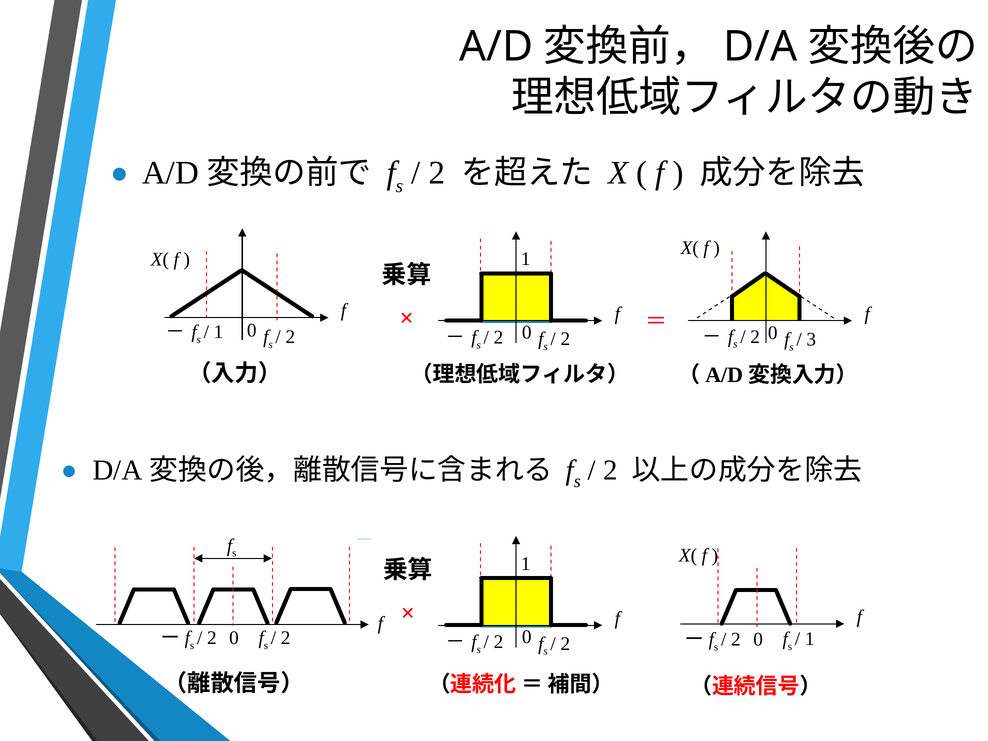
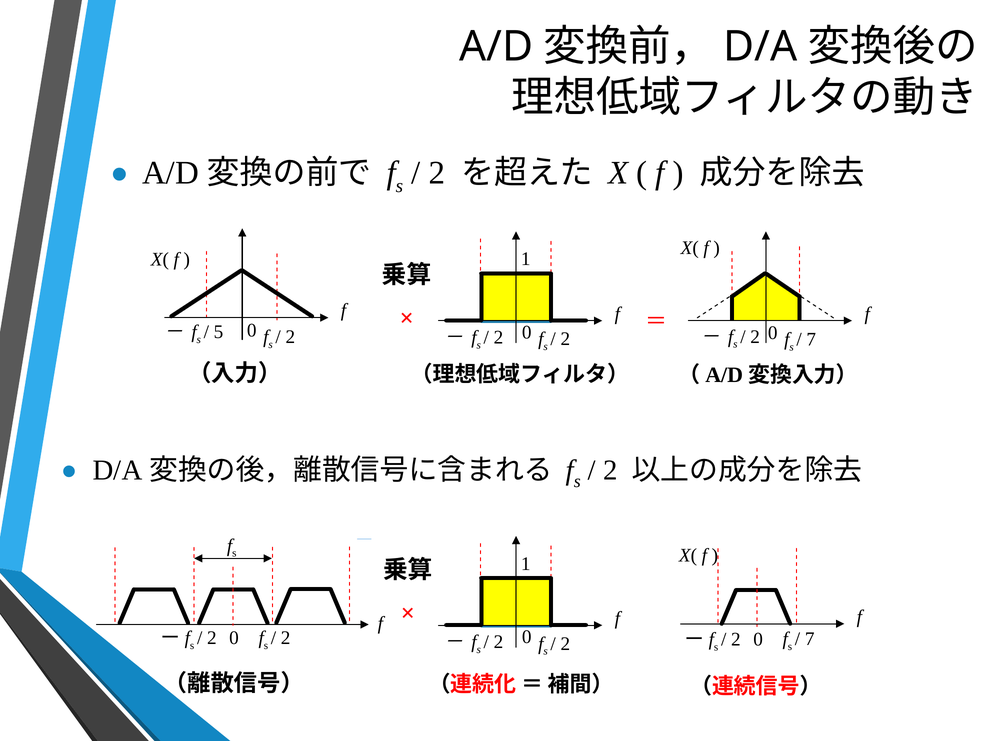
3: 3 -> 7 (811, 339)
1: 1 -> 5 (219, 332)
1: 1 -> 7 (810, 639)
